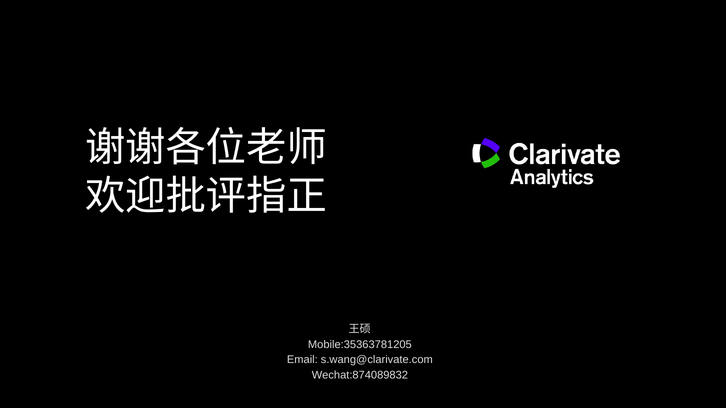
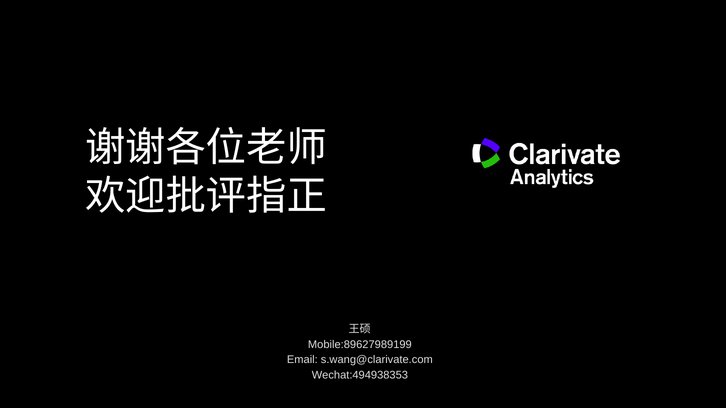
Mobile:35363781205: Mobile:35363781205 -> Mobile:89627989199 (360, 345)
Wechat:874089832: Wechat:874089832 -> Wechat:494938353 (360, 375)
